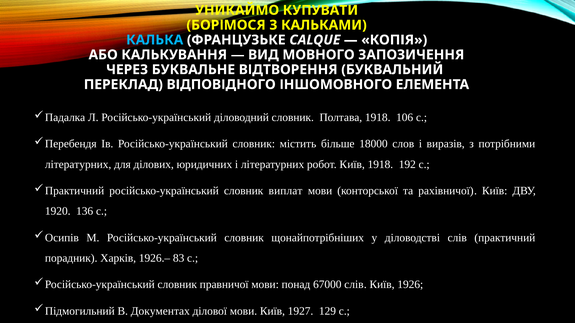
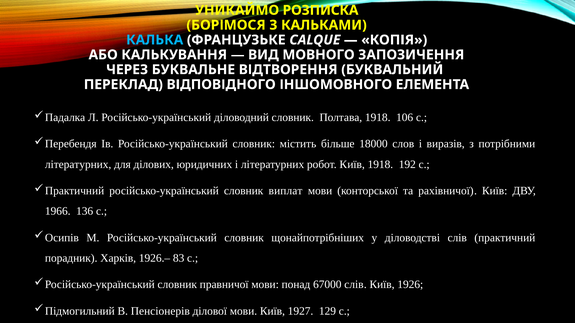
КУПУВАТИ: КУПУВАТИ -> РОЗПИСКА (321, 10)
1920: 1920 -> 1966 (58, 212)
Документах: Документах -> Пенсіонерів (160, 311)
